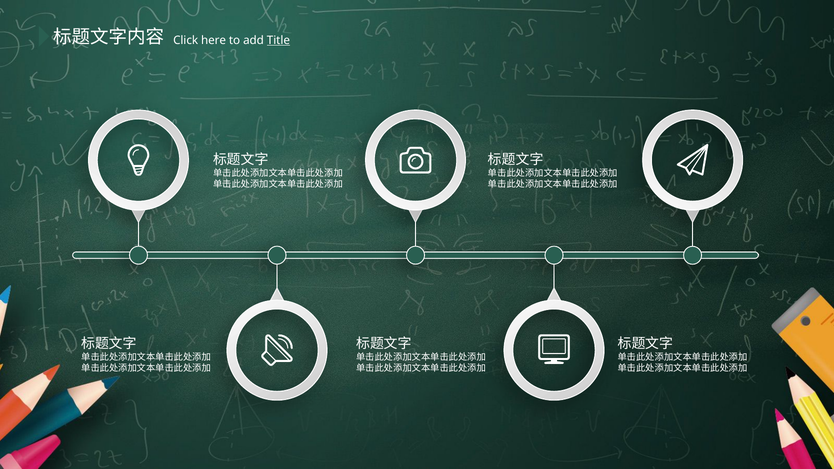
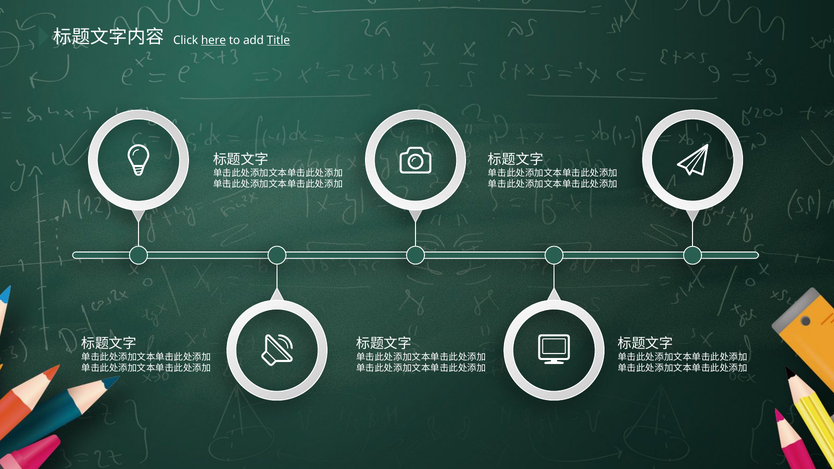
here underline: none -> present (214, 40)
